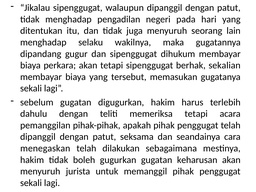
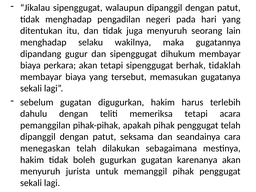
sekalian: sekalian -> tidaklah (225, 65)
keharusan: keharusan -> karenanya (197, 160)
